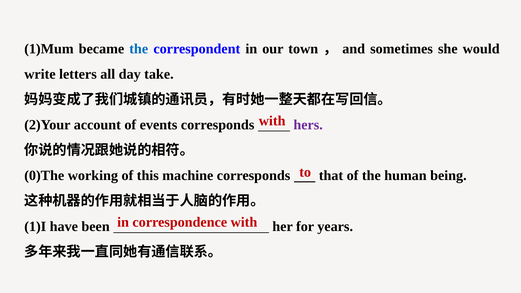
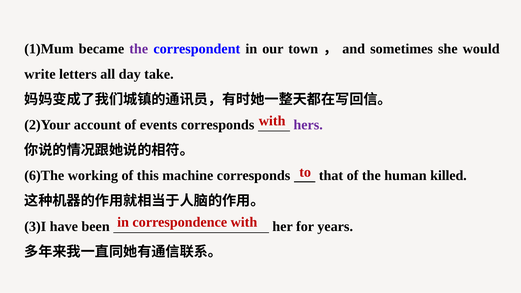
the colour: blue -> purple (139, 49)
0)The: 0)The -> 6)The (44, 176)
being: being -> killed (448, 176)
1)I: 1)I -> 3)I (35, 226)
